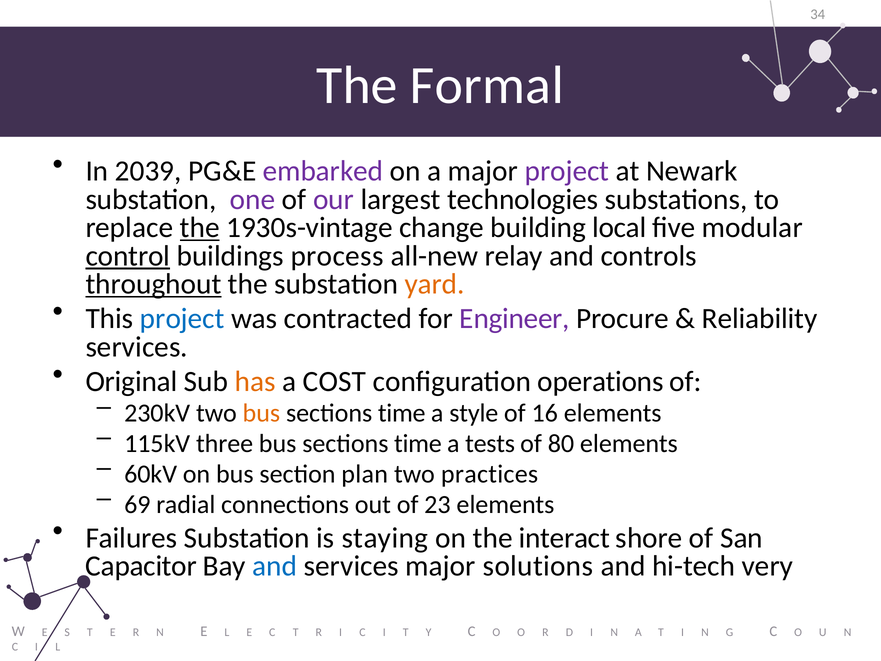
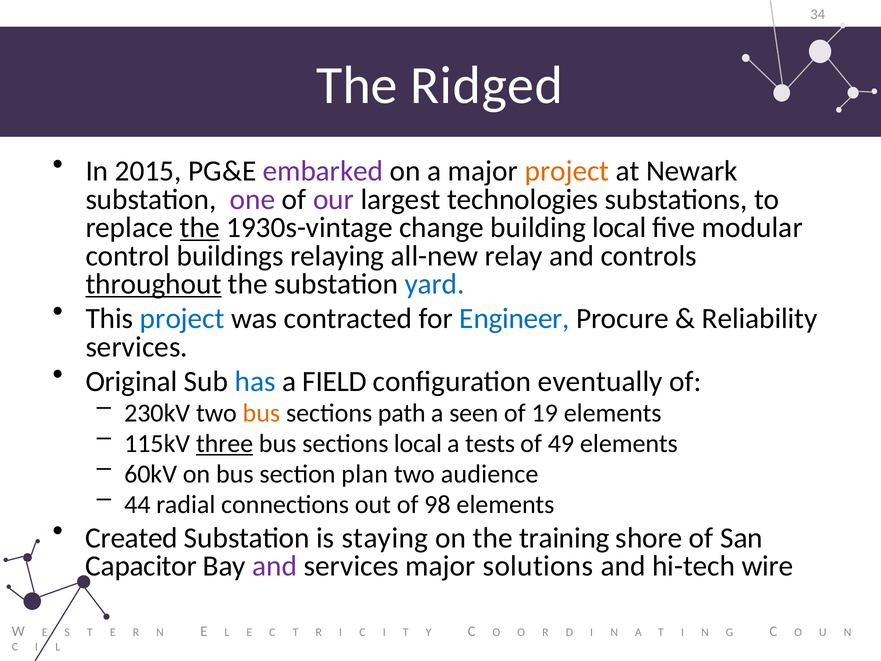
Formal: Formal -> Ridged (487, 85)
2039: 2039 -> 2015 (148, 171)
project colour: purple -> orange (567, 171)
control underline: present -> none (128, 256)
process: process -> relaying (337, 256)
yard colour: orange -> blue (435, 284)
Engineer colour: purple -> blue (515, 319)
has colour: orange -> blue (255, 381)
COST: COST -> FIELD (335, 381)
operations: operations -> eventually (600, 381)
time: time -> path (402, 413)
style: style -> seen (474, 413)
16: 16 -> 19 (545, 413)
three underline: none -> present (225, 443)
time: time -> local (418, 443)
80: 80 -> 49 (561, 443)
practices: practices -> audience (490, 474)
69: 69 -> 44 (137, 504)
23: 23 -> 98 (437, 504)
Failures: Failures -> Created (132, 538)
interact: interact -> training (564, 538)
and colour: blue -> purple (275, 566)
very: very -> wire (768, 566)
